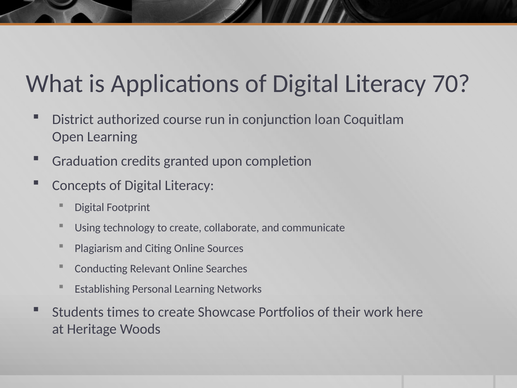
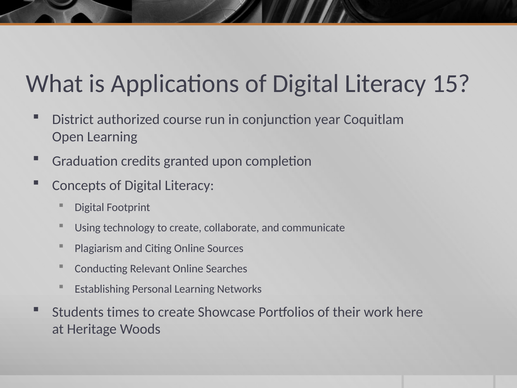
70: 70 -> 15 (451, 84)
loan: loan -> year (327, 119)
